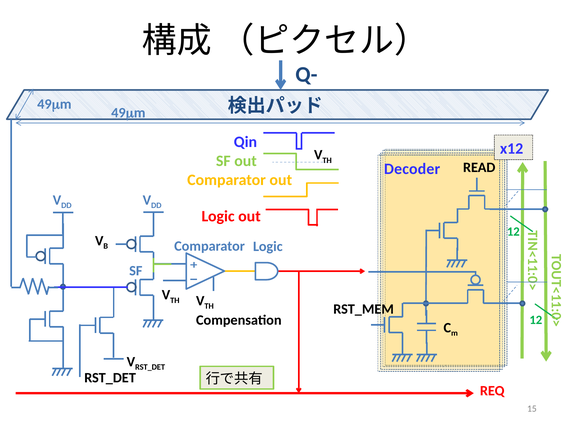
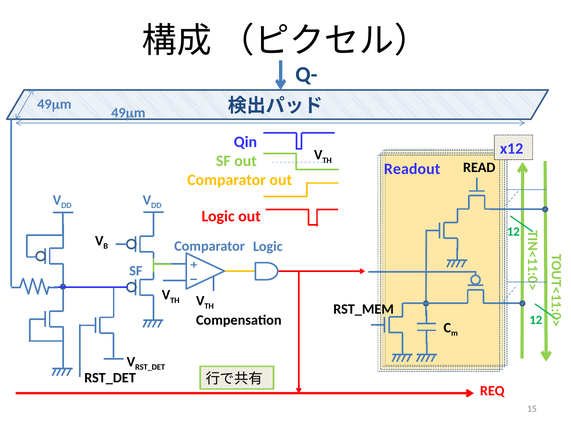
Decoder: Decoder -> Readout (412, 169)
